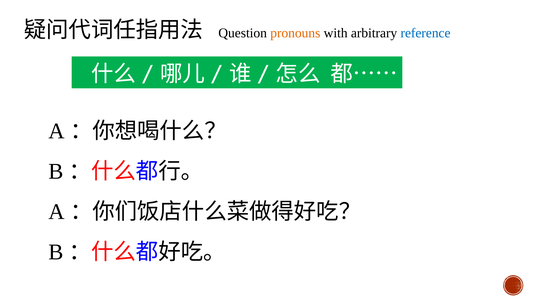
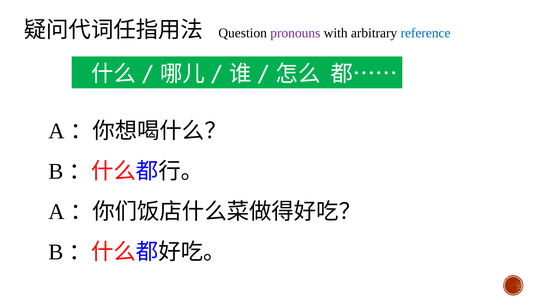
pronouns colour: orange -> purple (295, 33)
